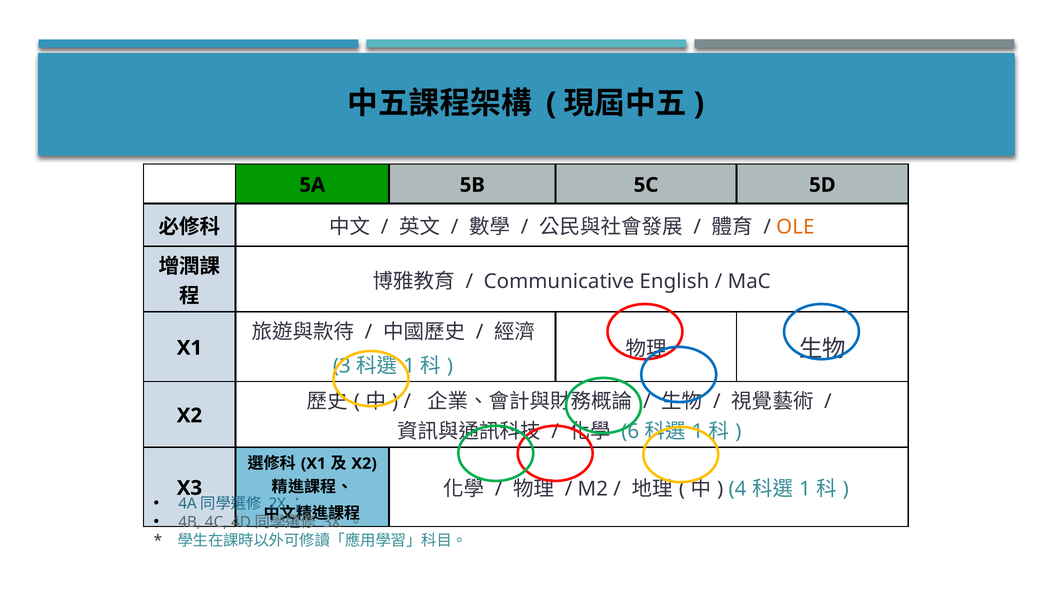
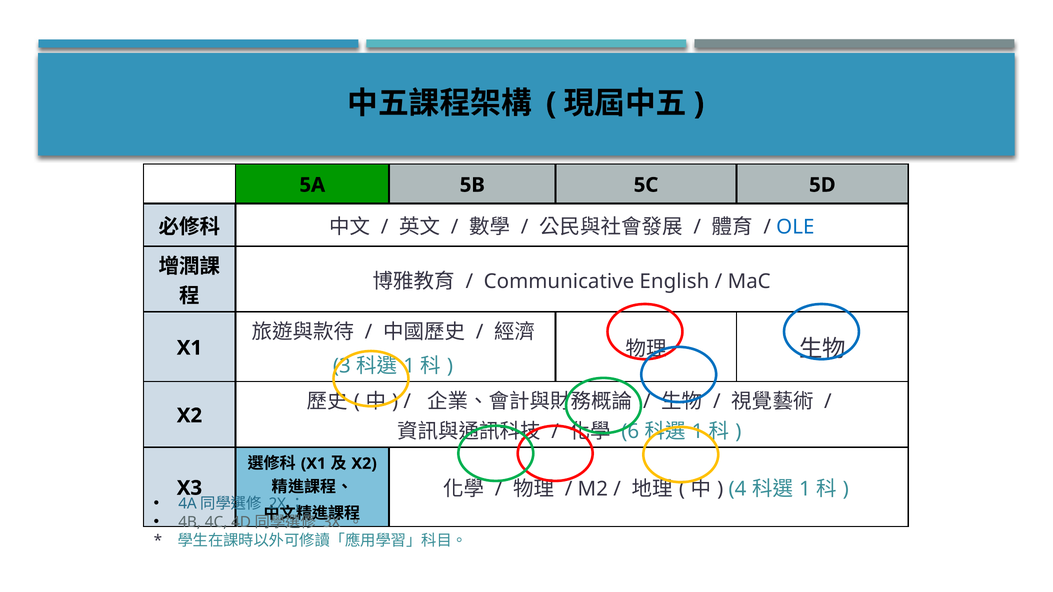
OLE colour: orange -> blue (795, 227)
